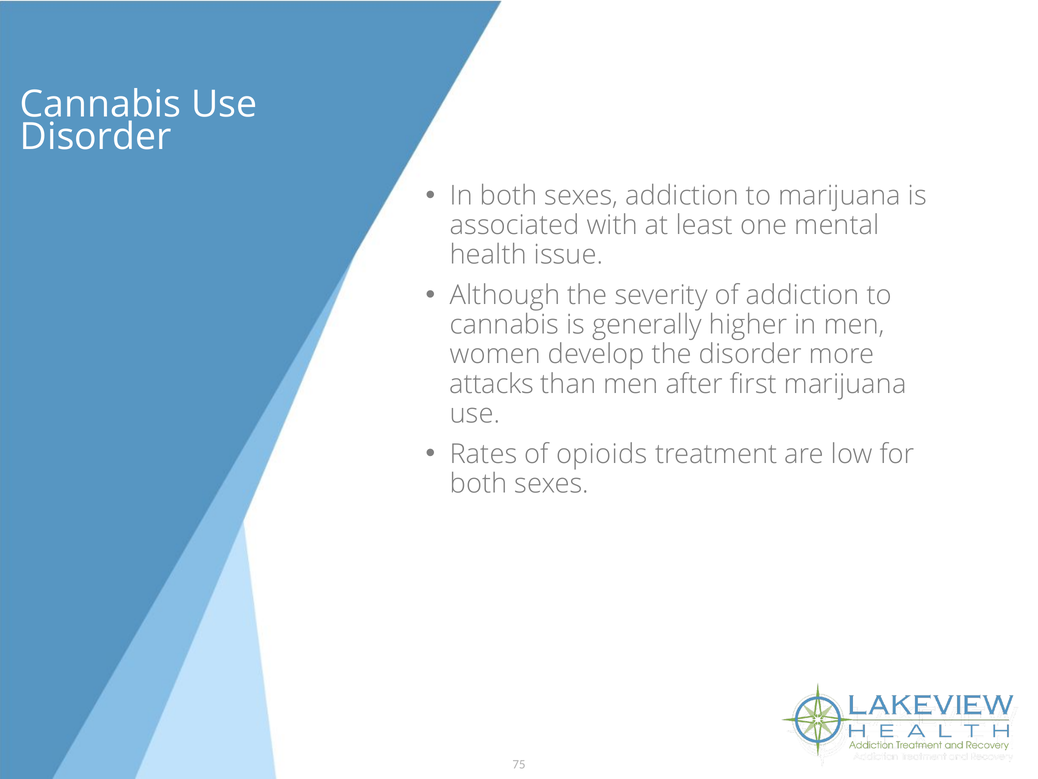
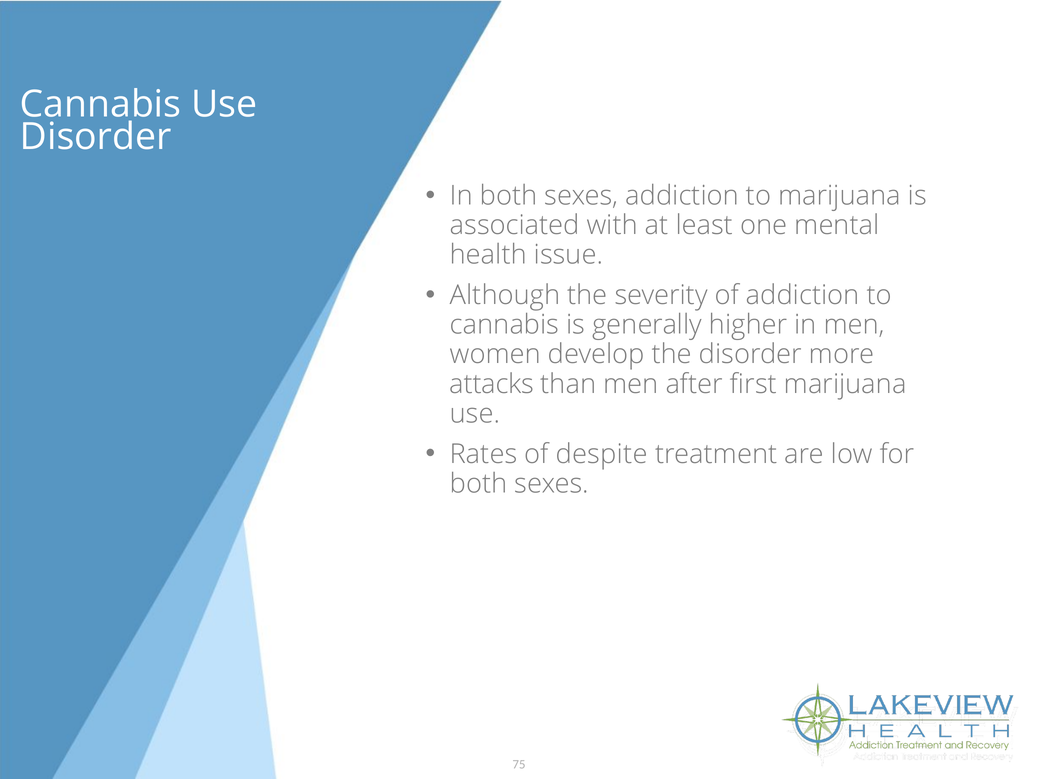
opioids: opioids -> despite (602, 454)
